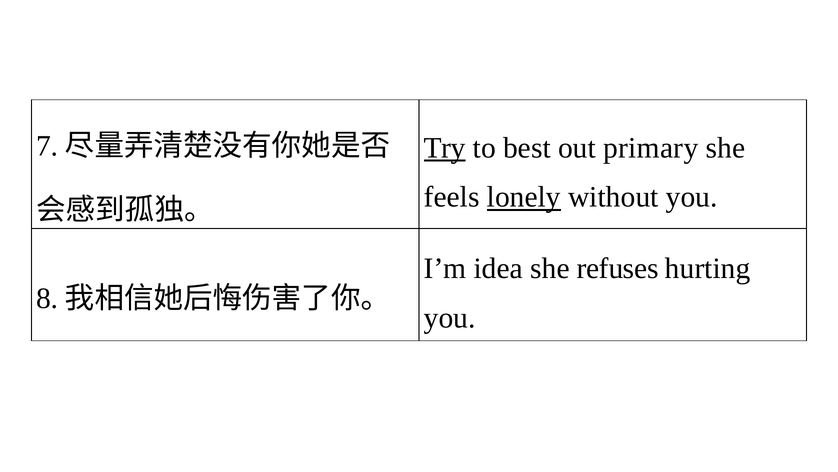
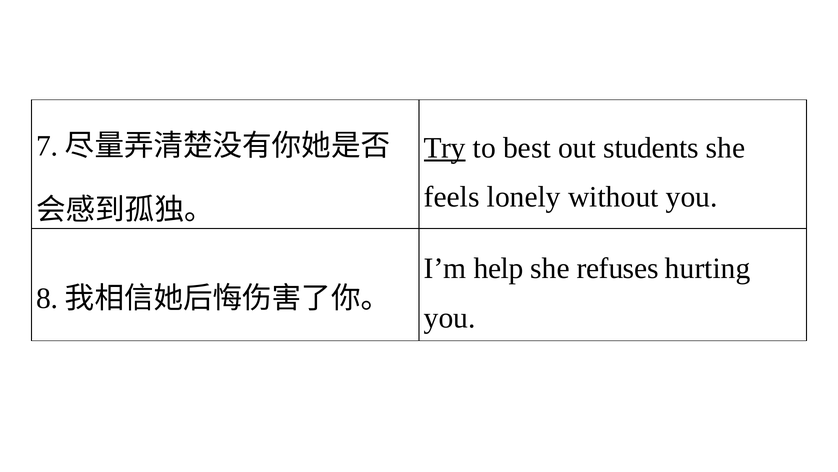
primary: primary -> students (651, 148)
lonely underline: present -> none (524, 197)
idea: idea -> help (499, 268)
